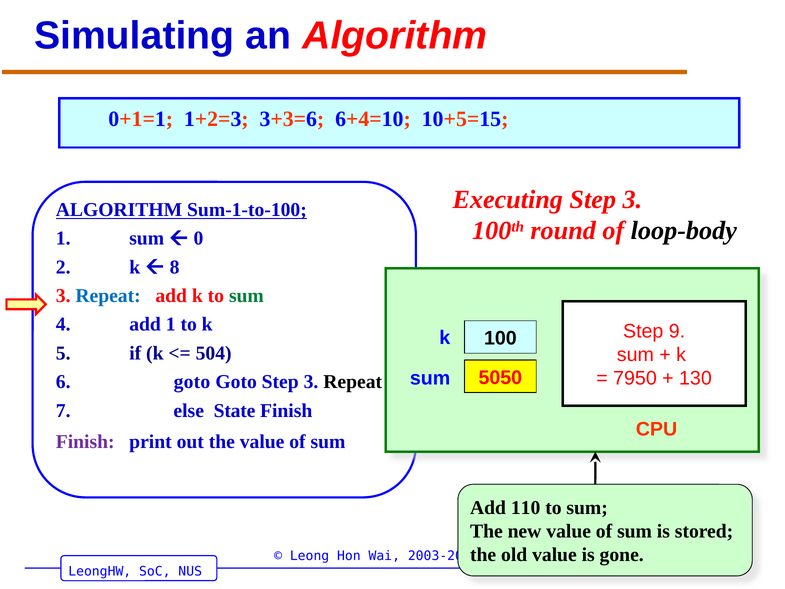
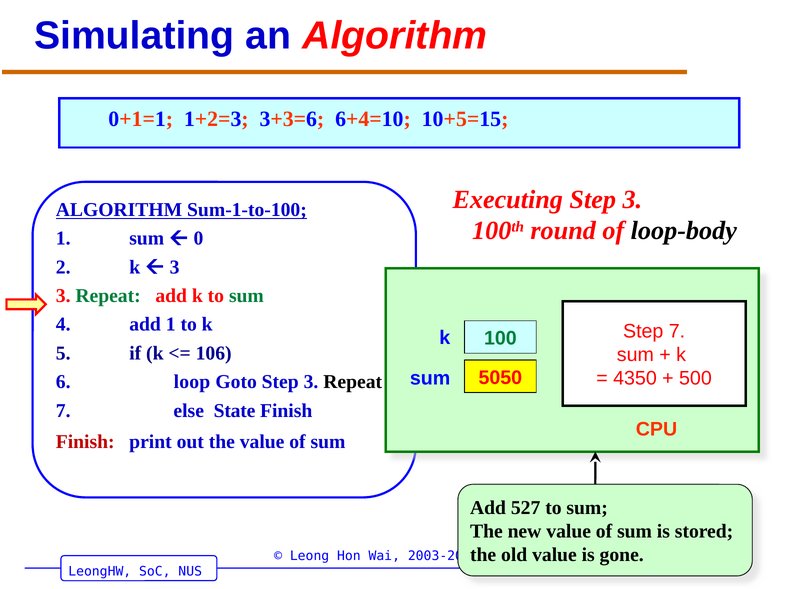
8: 8 -> 3 (175, 267)
Repeat colour: blue -> green (108, 296)
100 colour: black -> green (500, 338)
Step 9: 9 -> 7 (677, 331)
504: 504 -> 106 (214, 353)
7950: 7950 -> 4350 (635, 378)
130: 130 -> 500 (695, 378)
6 goto: goto -> loop (192, 382)
Finish colour: purple -> red (85, 442)
110: 110 -> 527 (526, 508)
